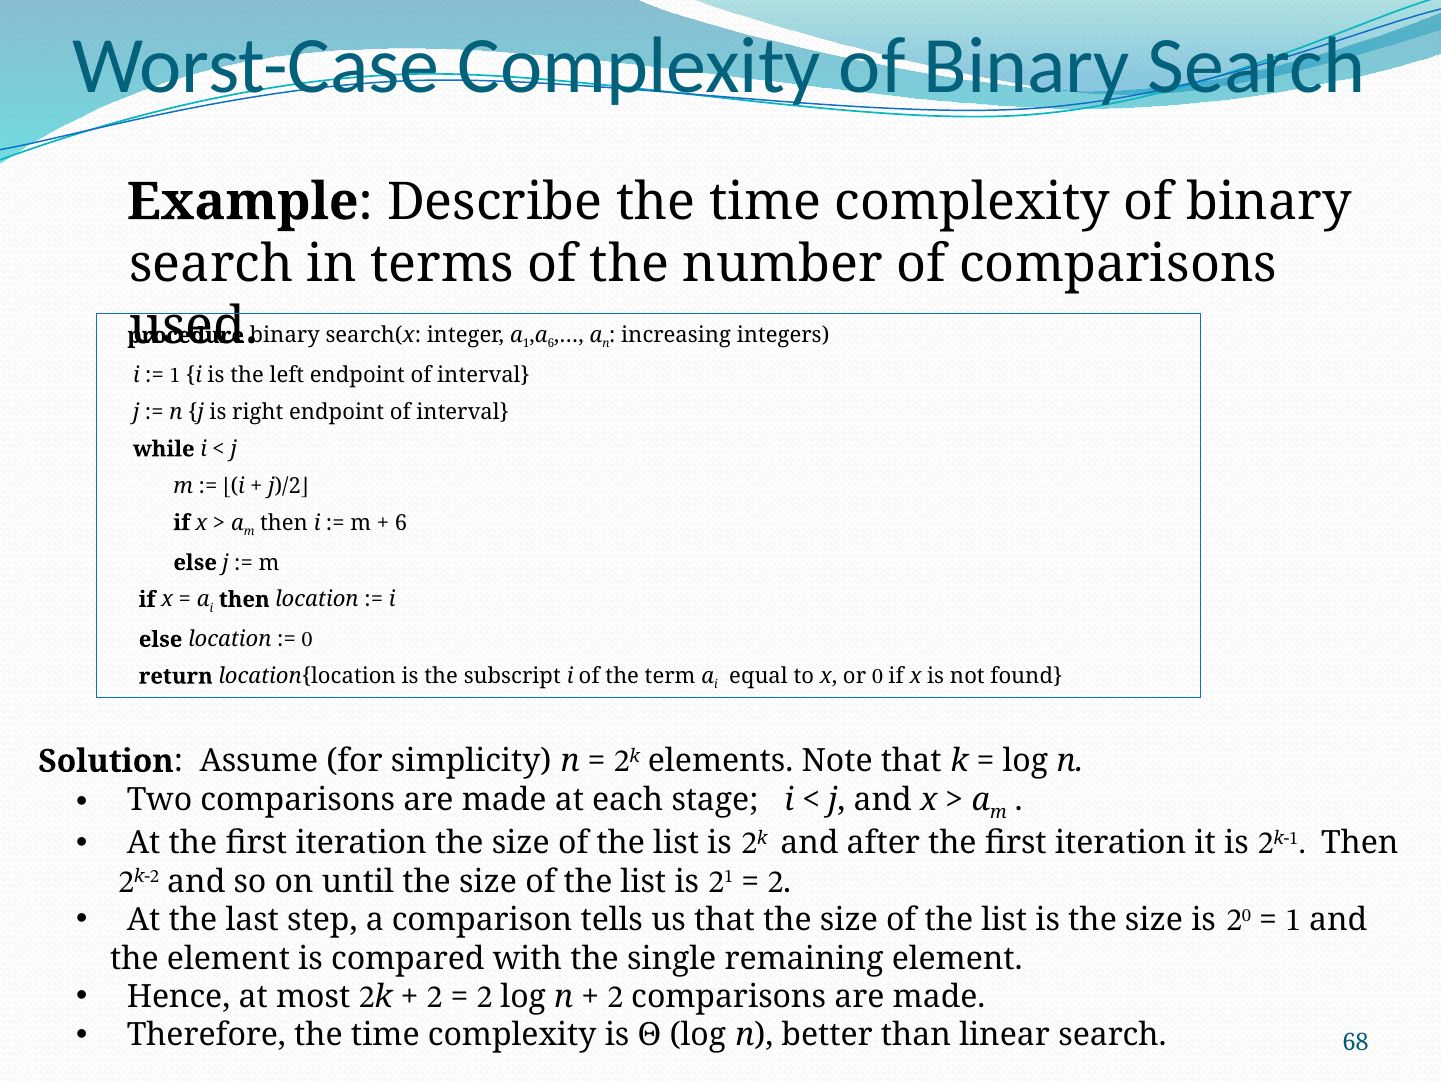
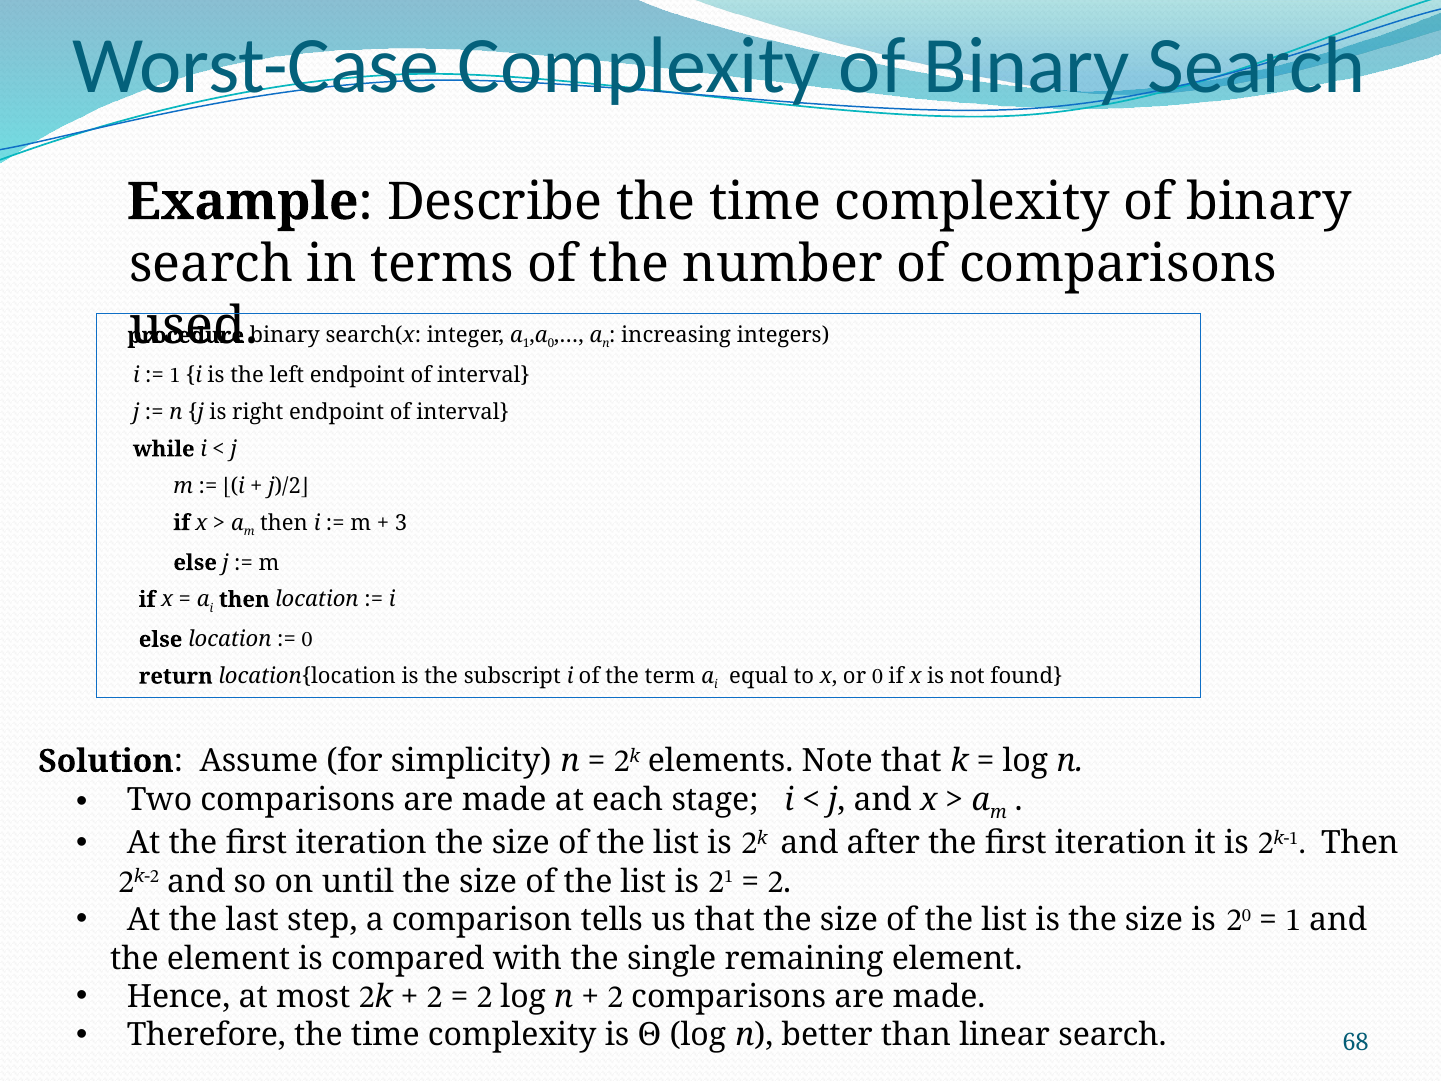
6: 6 -> 0 (551, 344)
6: 6 -> 3 (401, 523)
